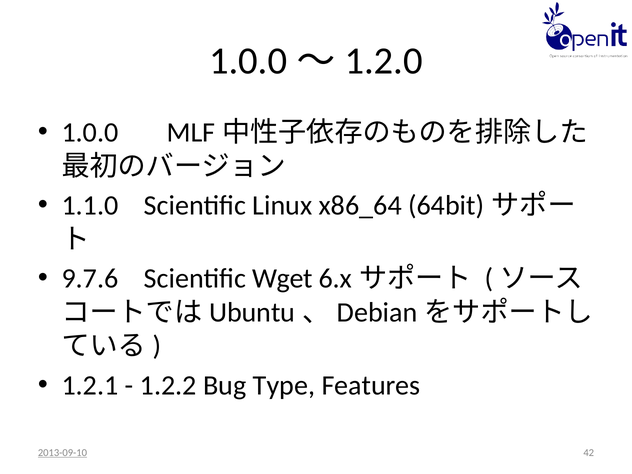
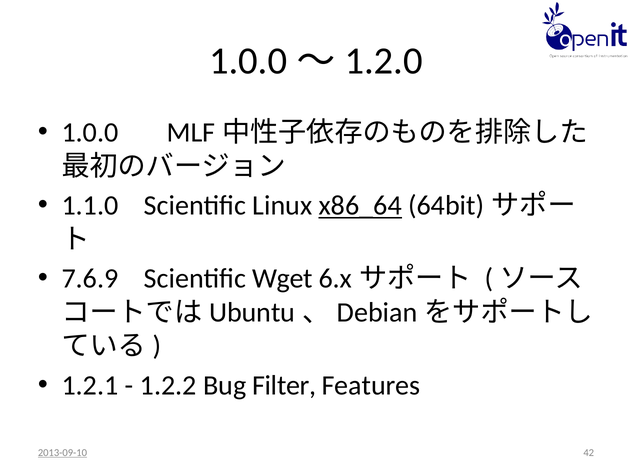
x86_64 underline: none -> present (360, 206)
9.7.6: 9.7.6 -> 7.6.9 (90, 279)
Type: Type -> Filter (284, 385)
